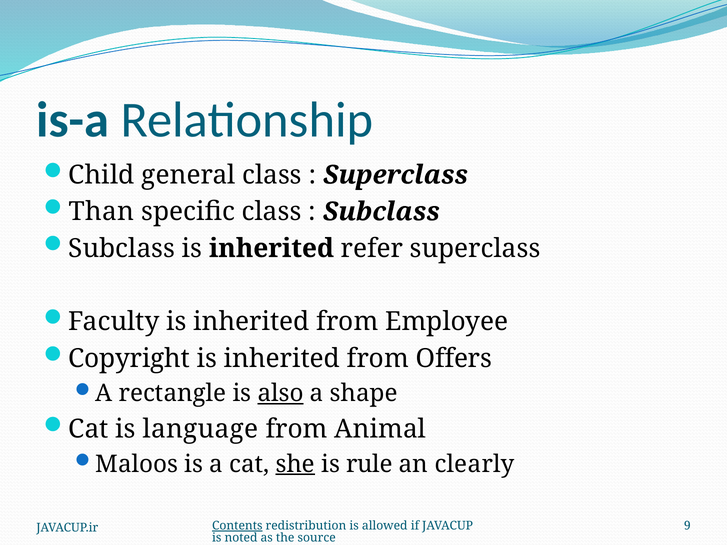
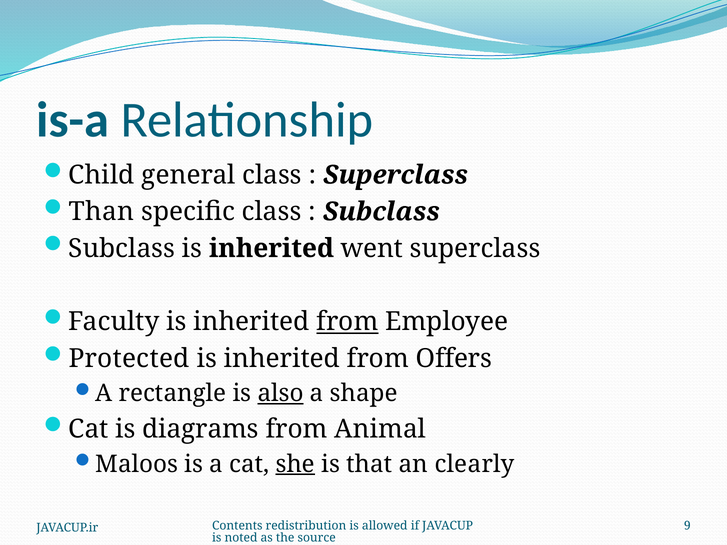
refer: refer -> went (372, 248)
from underline: none -> present (347, 322)
Copyright: Copyright -> Protected (129, 359)
language: language -> diagrams (201, 429)
rule: rule -> that (369, 464)
Contents underline: present -> none (237, 526)
